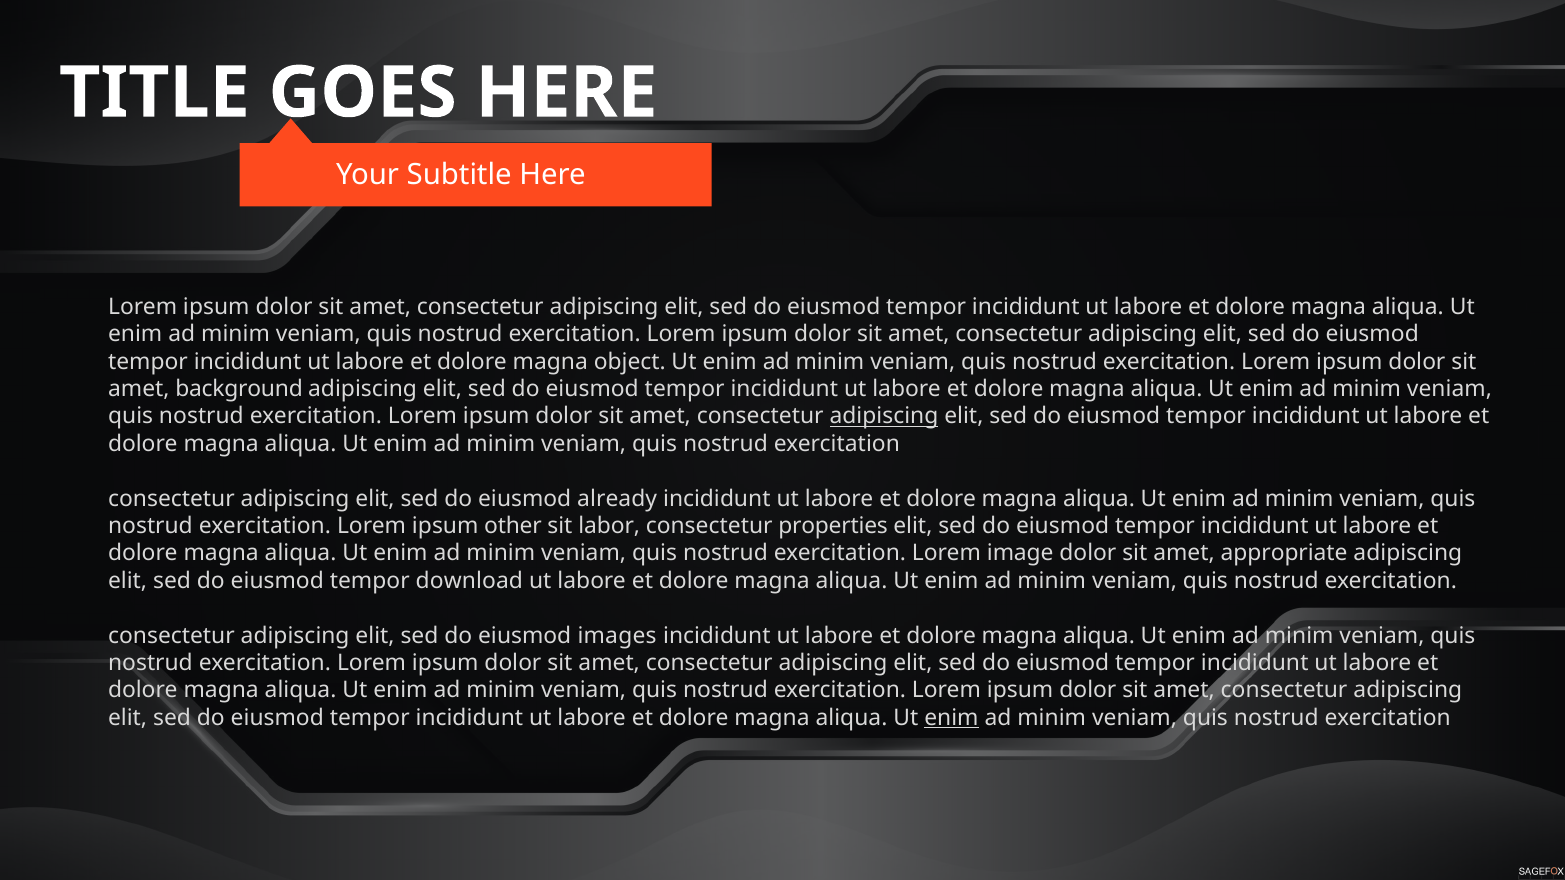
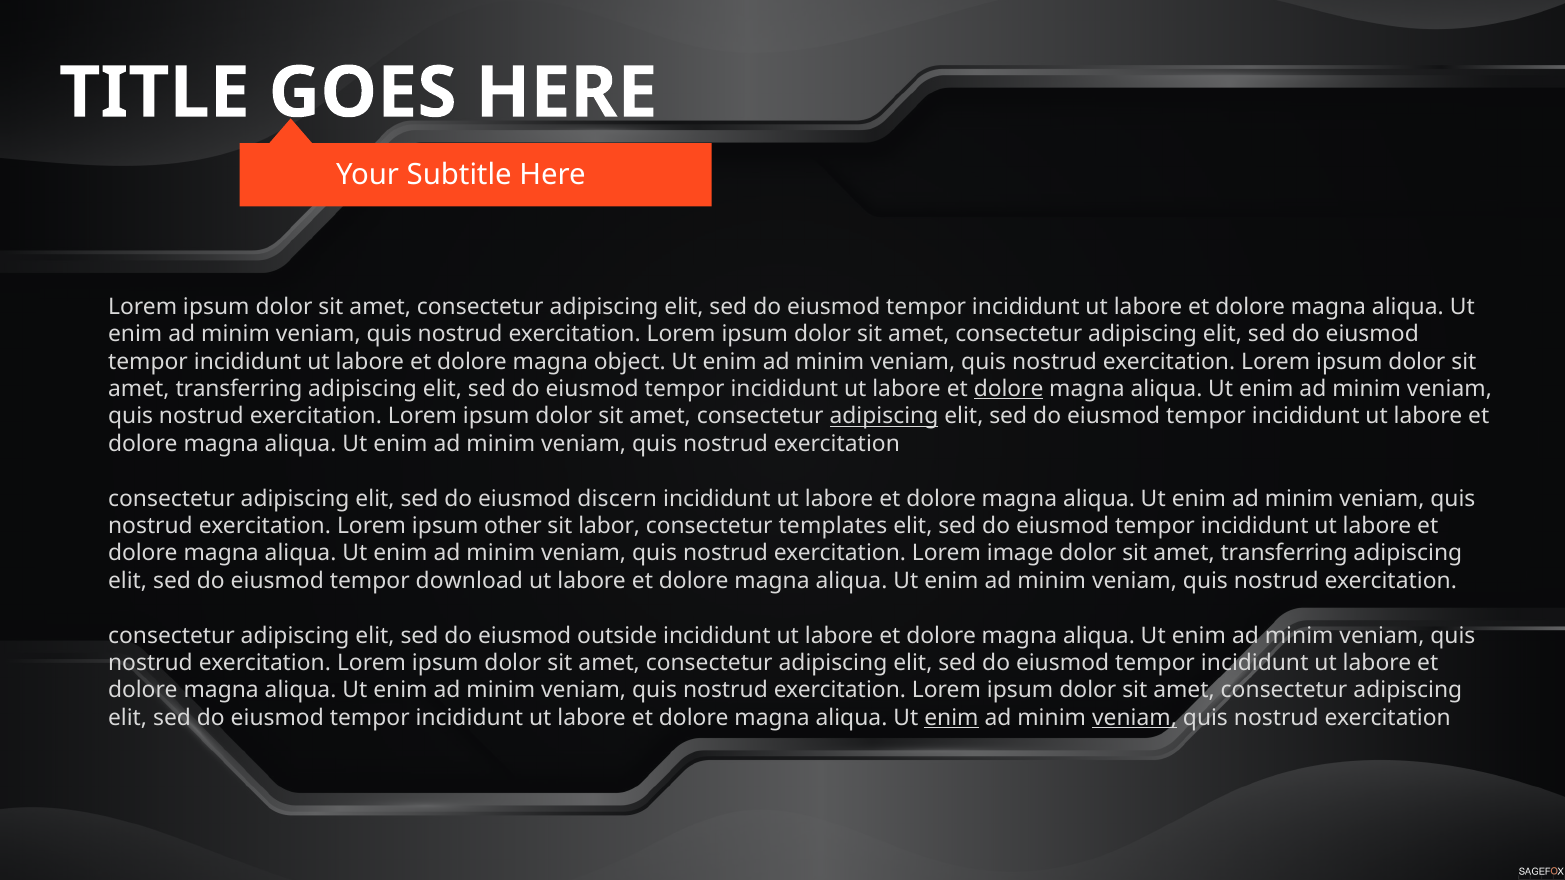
background: background -> transferring (239, 389)
dolore underline: none -> present (1009, 389)
already: already -> discern (617, 499)
properties: properties -> templates (833, 526)
appropriate: appropriate -> transferring (1284, 554)
images: images -> outside (617, 636)
veniam underline: none -> present (1134, 718)
